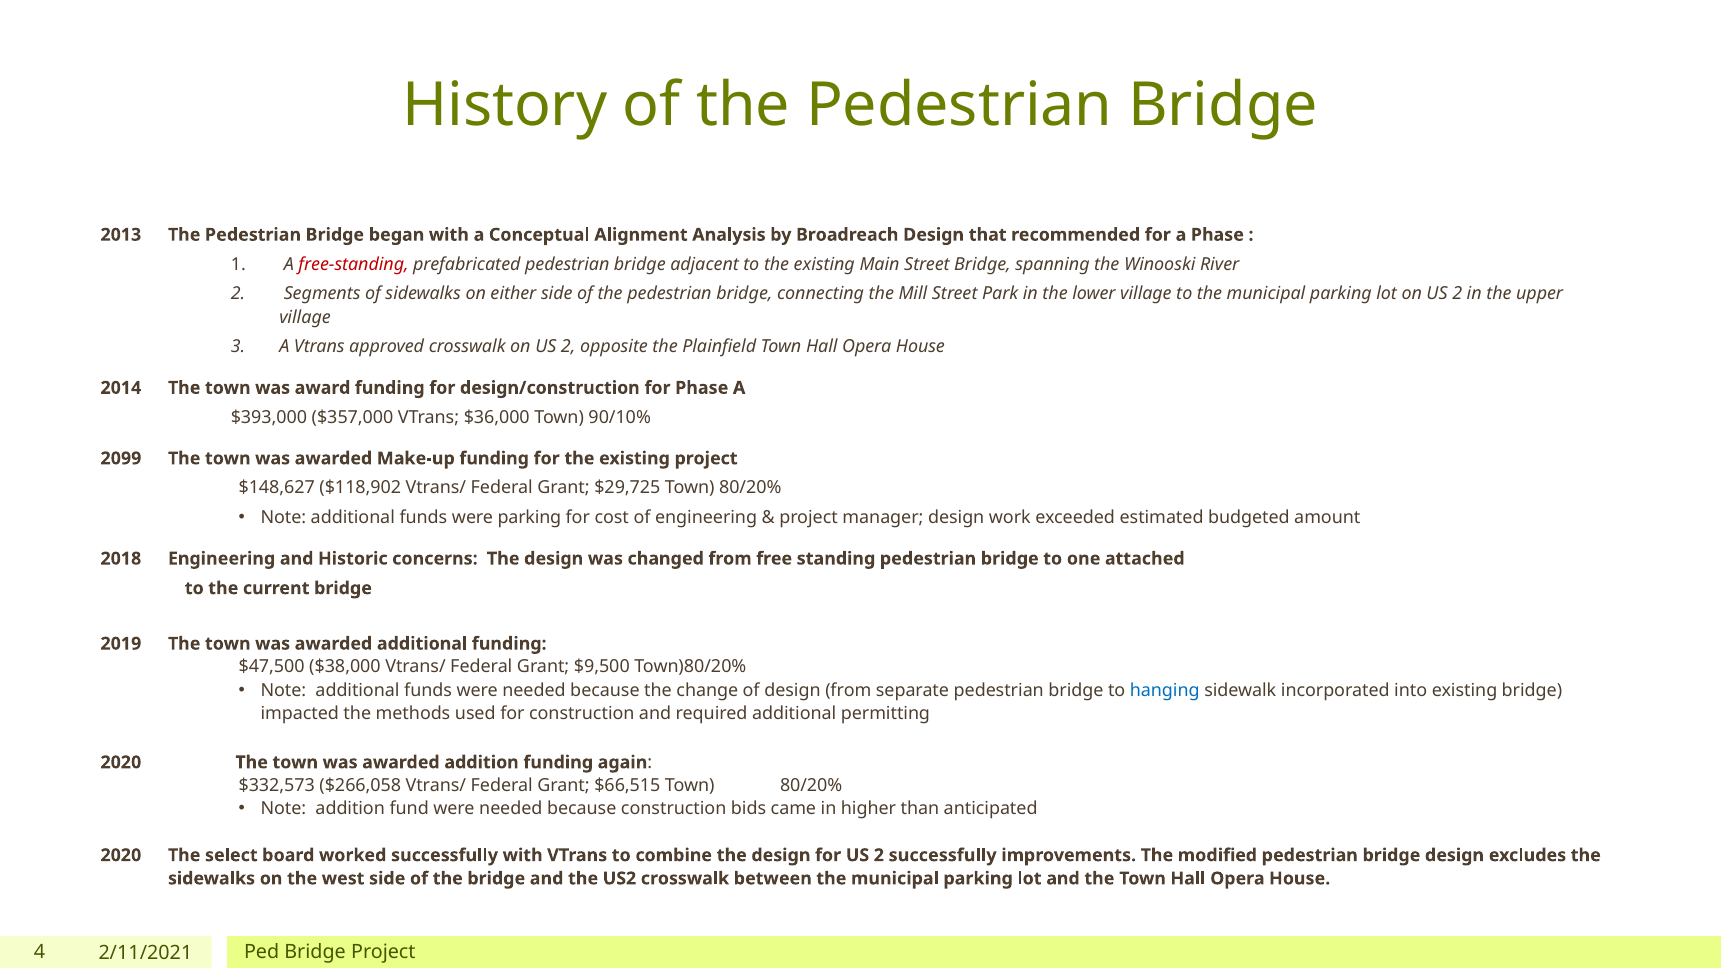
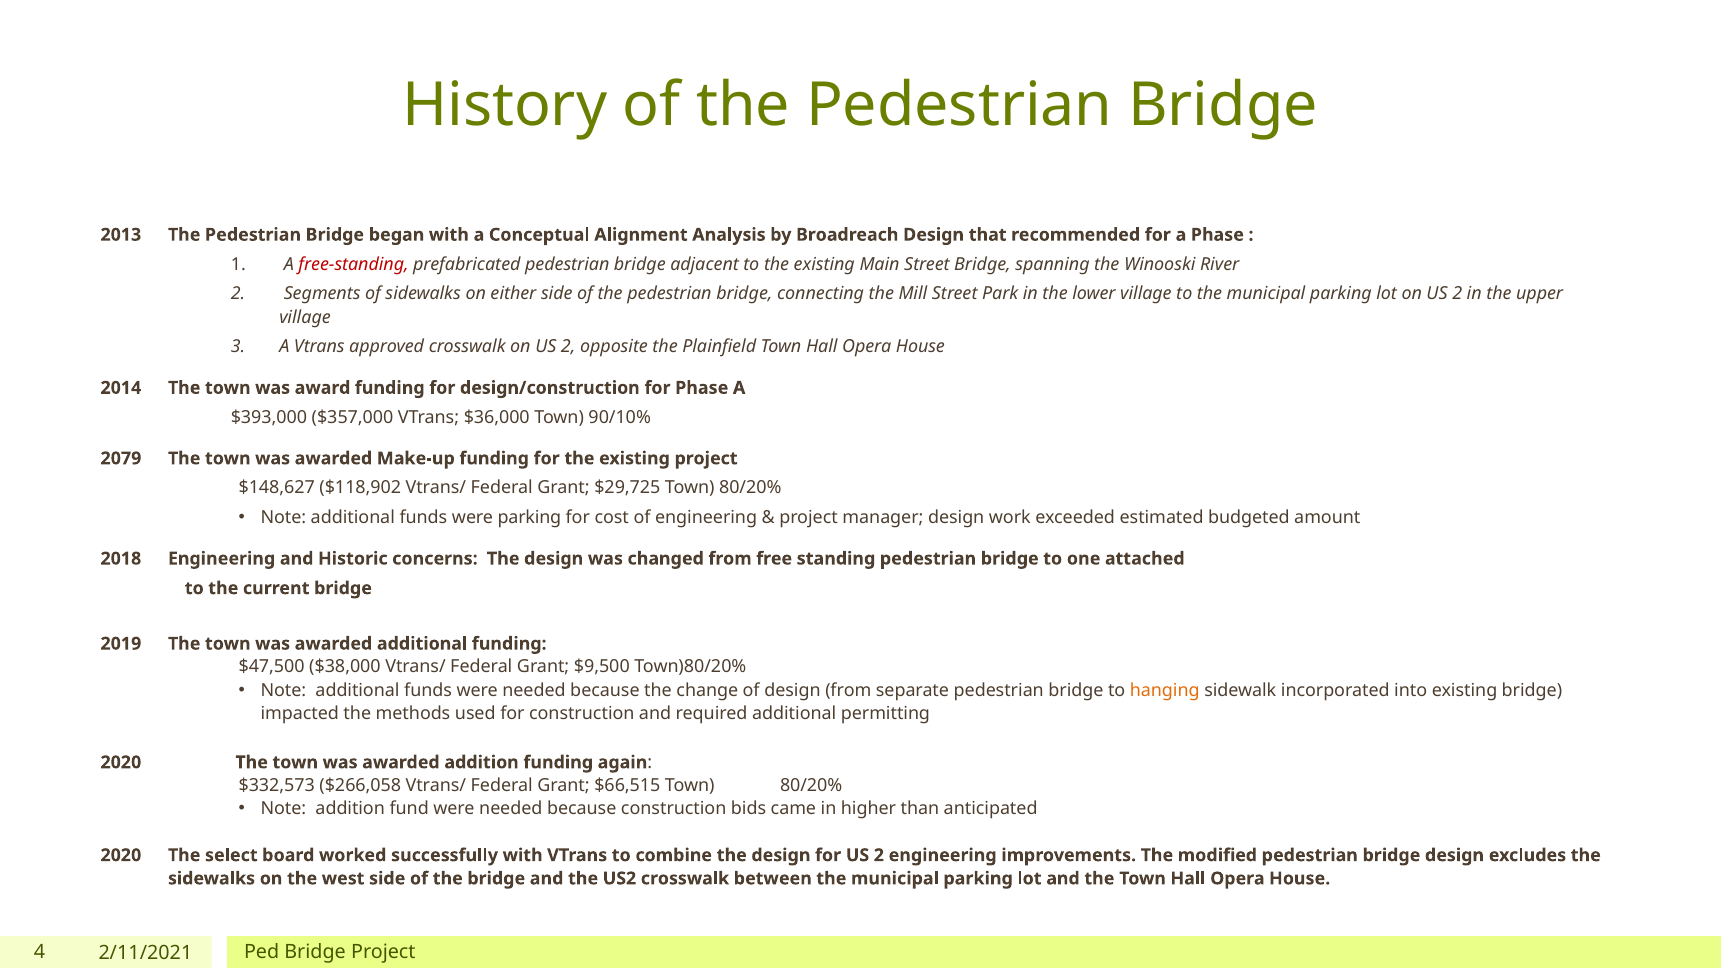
2099: 2099 -> 2079 (121, 458)
hanging colour: blue -> orange (1165, 690)
2 successfully: successfully -> engineering (943, 855)
